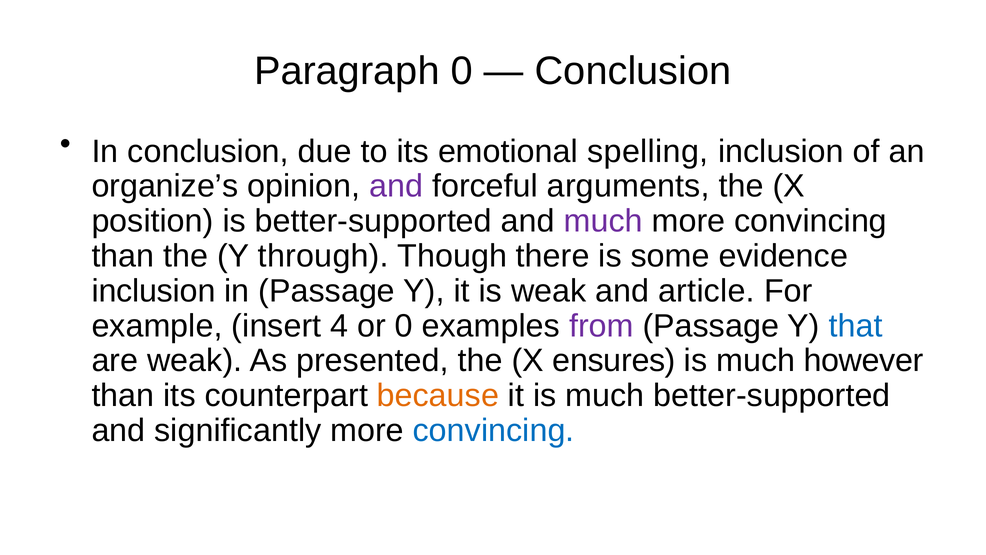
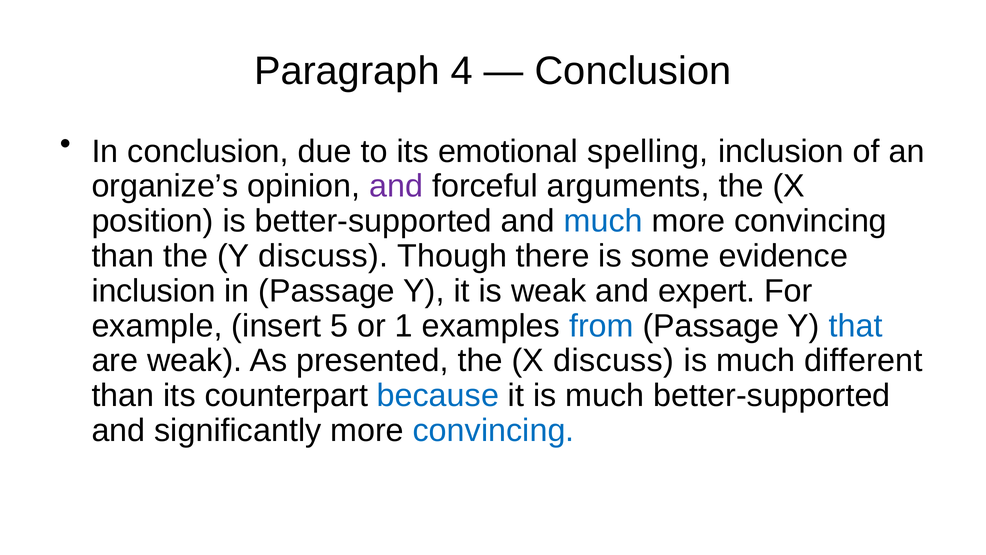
Paragraph 0: 0 -> 4 (462, 71)
much colour: purple -> blue (603, 221)
Y through: through -> discuss (323, 256)
article: article -> expert (707, 291)
4: 4 -> 5 (339, 326)
or 0: 0 -> 1 (404, 326)
from colour: purple -> blue (601, 326)
X ensures: ensures -> discuss (614, 361)
however: however -> different (863, 361)
because colour: orange -> blue (438, 395)
